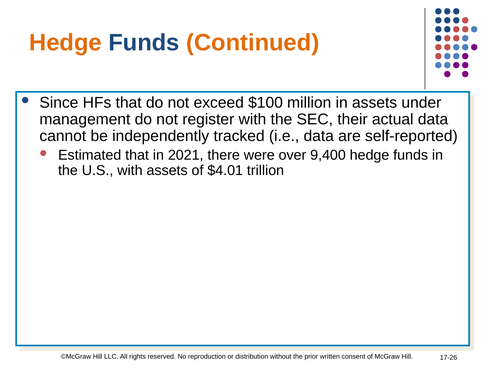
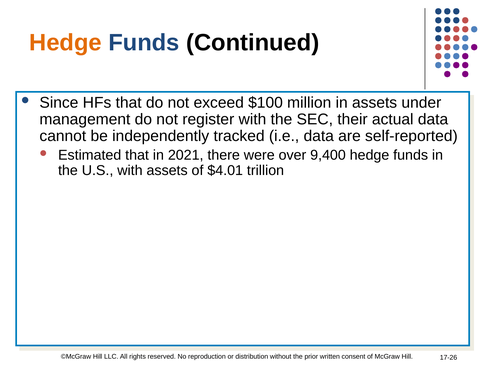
Continued colour: orange -> black (253, 43)
